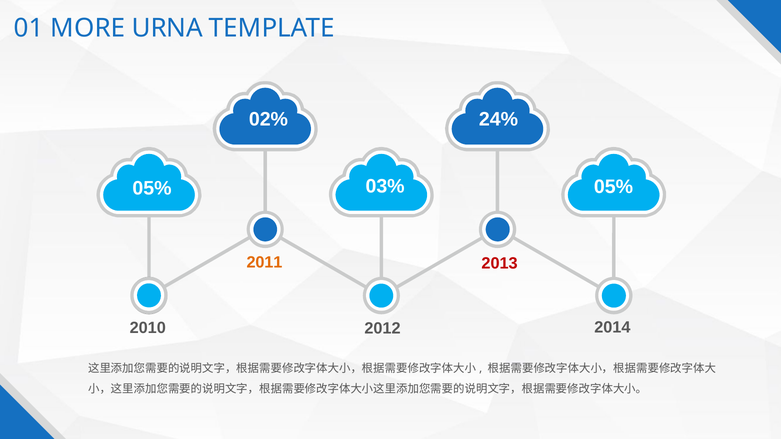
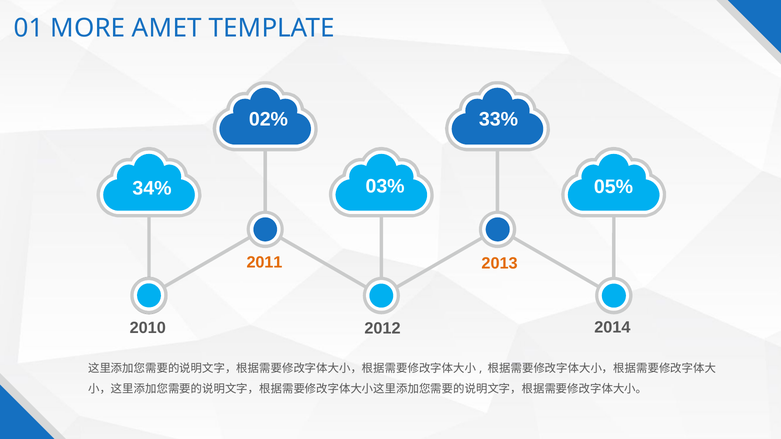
URNA: URNA -> AMET (167, 28)
24%: 24% -> 33% (499, 119)
05%: 05% -> 34% (152, 188)
2013 colour: red -> orange (500, 263)
